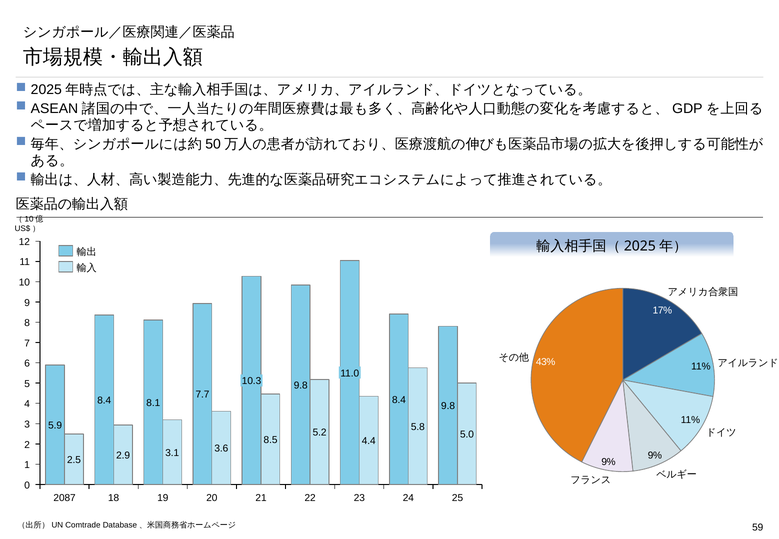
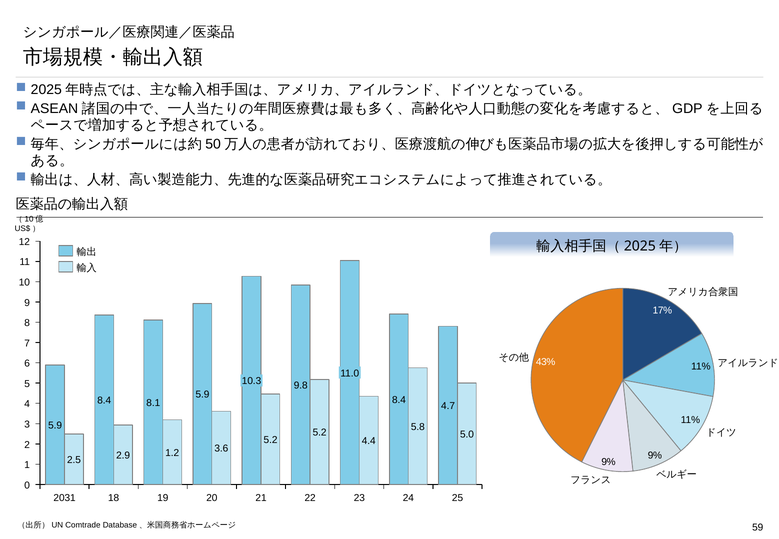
7.7: 7.7 -> 5.9 (202, 395)
9.8: 9.8 -> 4.7 (448, 406)
8.5: 8.5 -> 5.2 (271, 440)
3.1: 3.1 -> 1.2 (172, 453)
2087: 2087 -> 2031 (65, 498)
